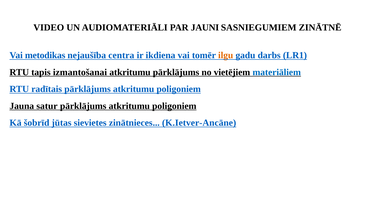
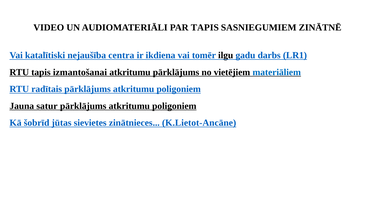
PAR JAUNI: JAUNI -> TAPIS (205, 28)
metodikas: metodikas -> katalītiski (45, 55)
ilgu colour: orange -> black (226, 55)
K.Ietver-Ancāne: K.Ietver-Ancāne -> K.Lietot-Ancāne (199, 123)
